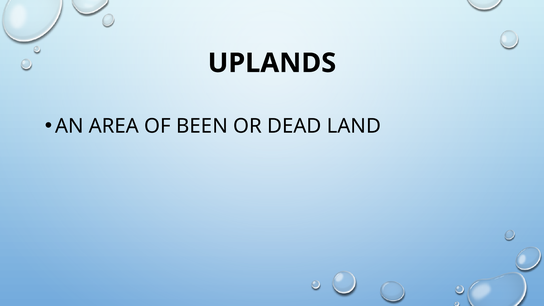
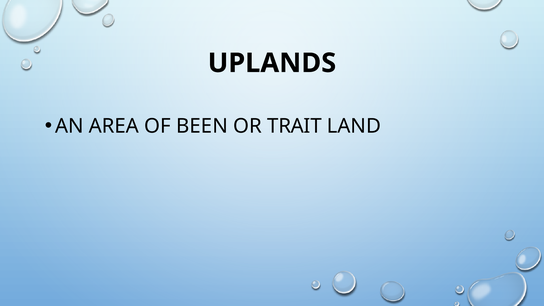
DEAD: DEAD -> TRAIT (294, 126)
